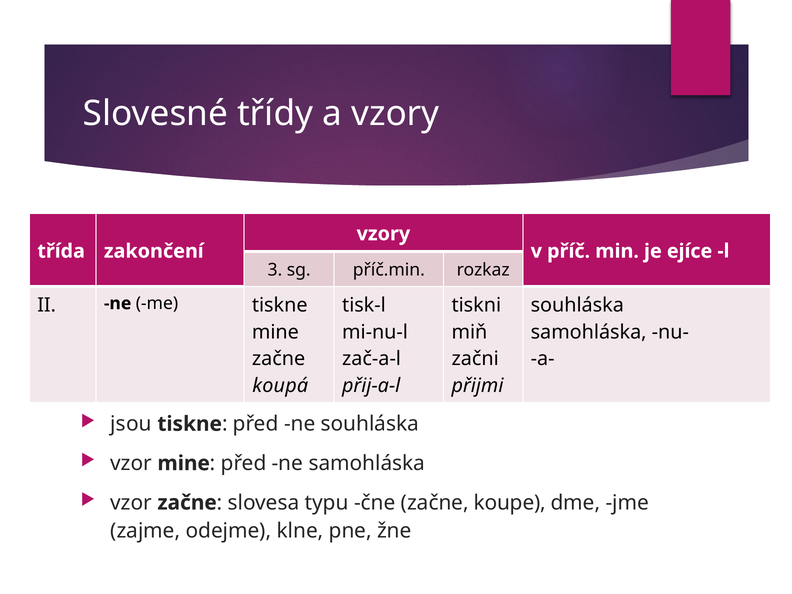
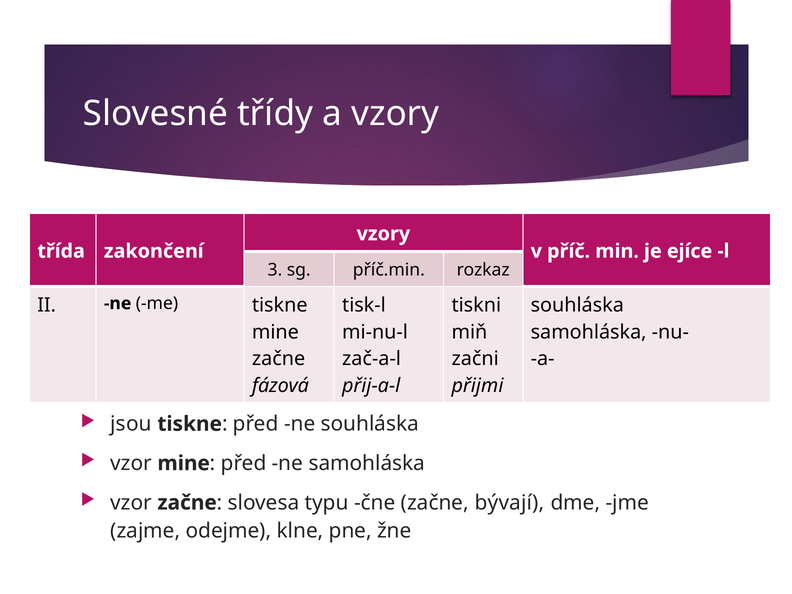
koupá: koupá -> fázová (280, 386)
koupe: koupe -> bývají (510, 503)
